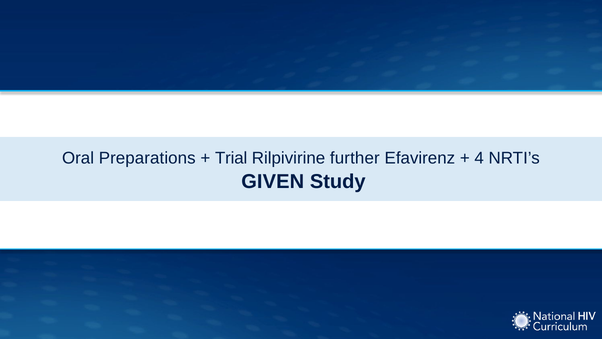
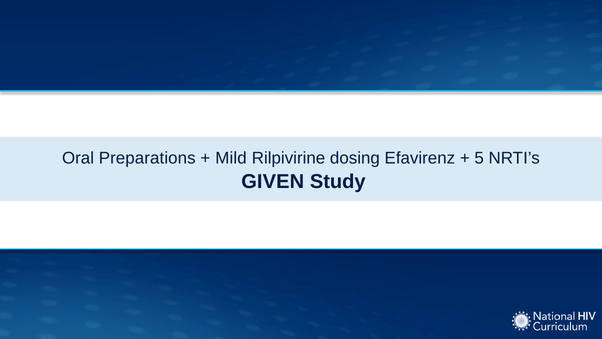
Trial: Trial -> Mild (231, 158)
further: further -> dosing (355, 158)
4: 4 -> 5 (479, 158)
